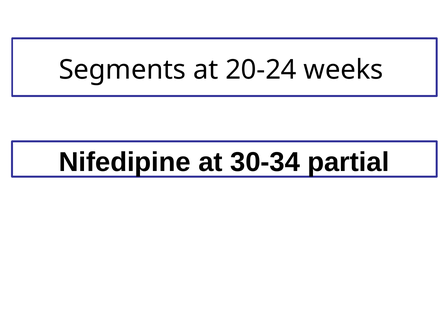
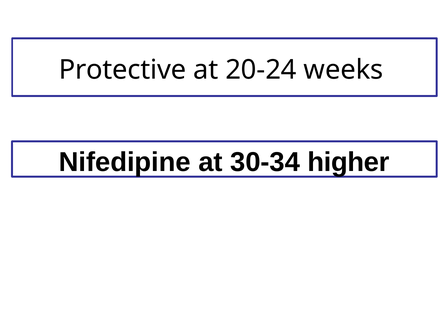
Segments: Segments -> Protective (122, 70)
partial: partial -> higher (348, 162)
